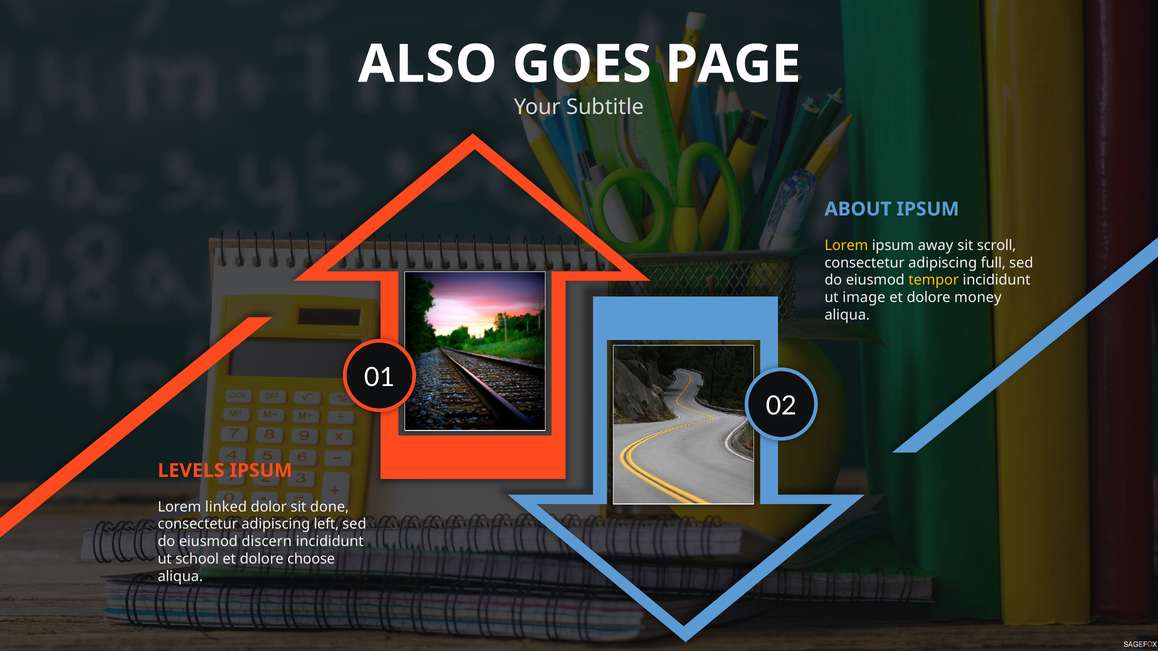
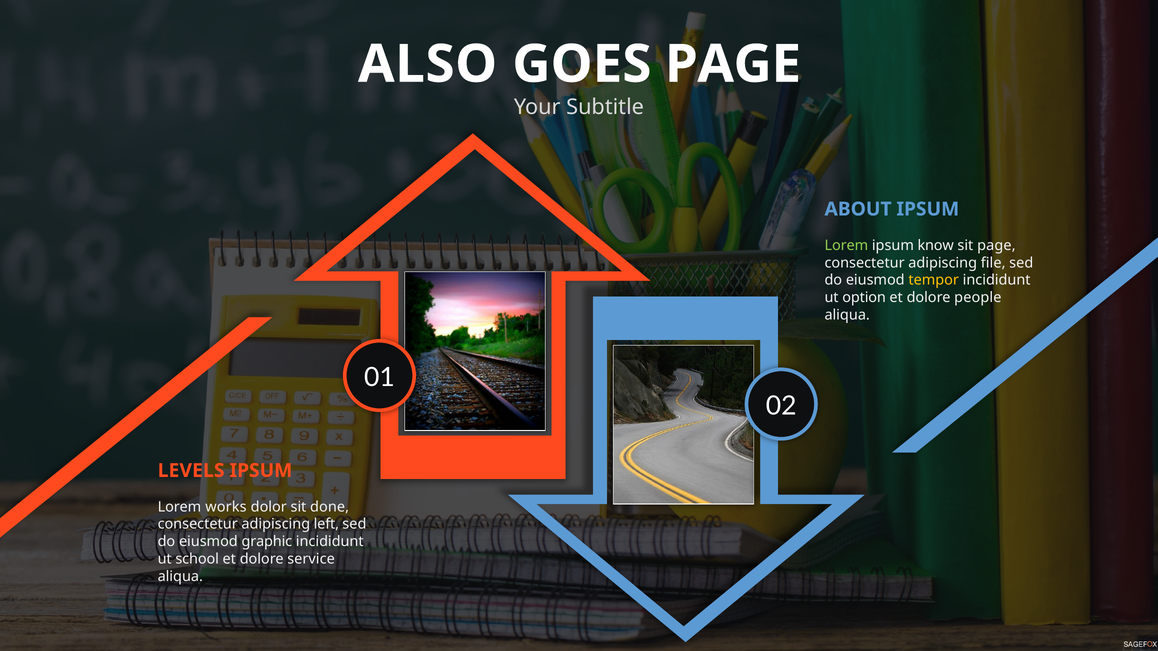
Lorem colour: yellow -> light green (846, 246)
away: away -> know (936, 246)
sit scroll: scroll -> page (996, 246)
full: full -> file (993, 263)
image: image -> option (864, 298)
money: money -> people (978, 298)
linked: linked -> works (226, 507)
discern: discern -> graphic (267, 542)
choose: choose -> service (311, 559)
